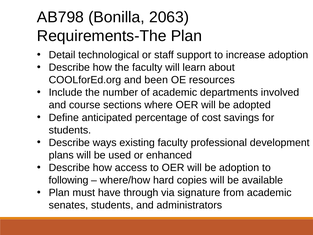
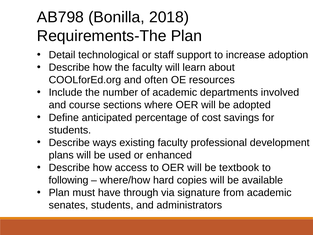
2063: 2063 -> 2018 (169, 17)
been: been -> often (156, 80)
be adoption: adoption -> textbook (239, 168)
